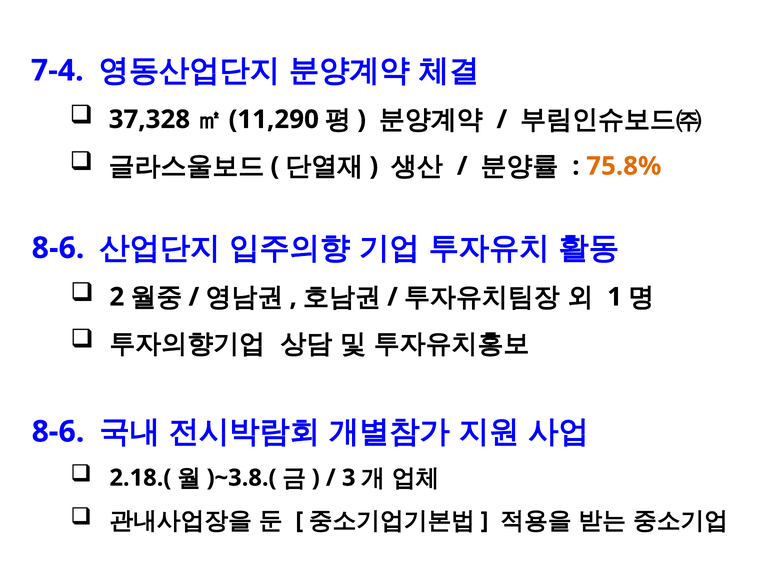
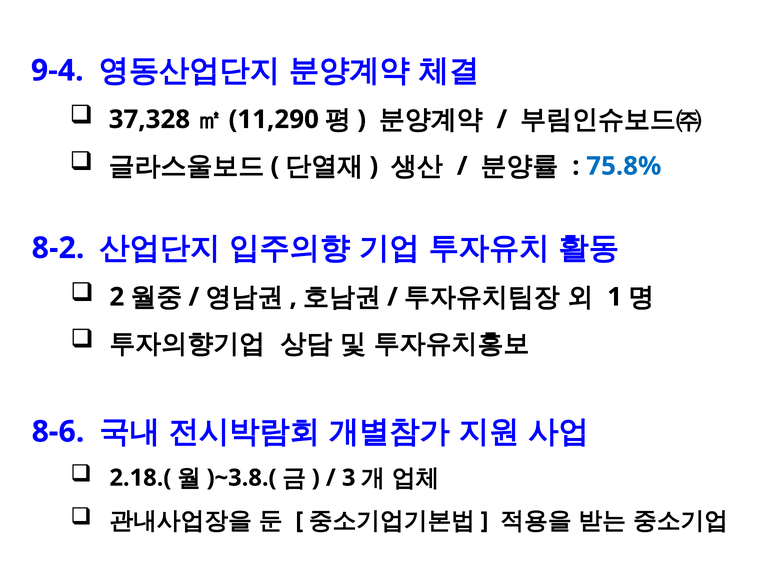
7-4: 7-4 -> 9-4 (57, 71)
75.8% colour: orange -> blue (624, 166)
8-6: 8-6 -> 8-2 (58, 248)
